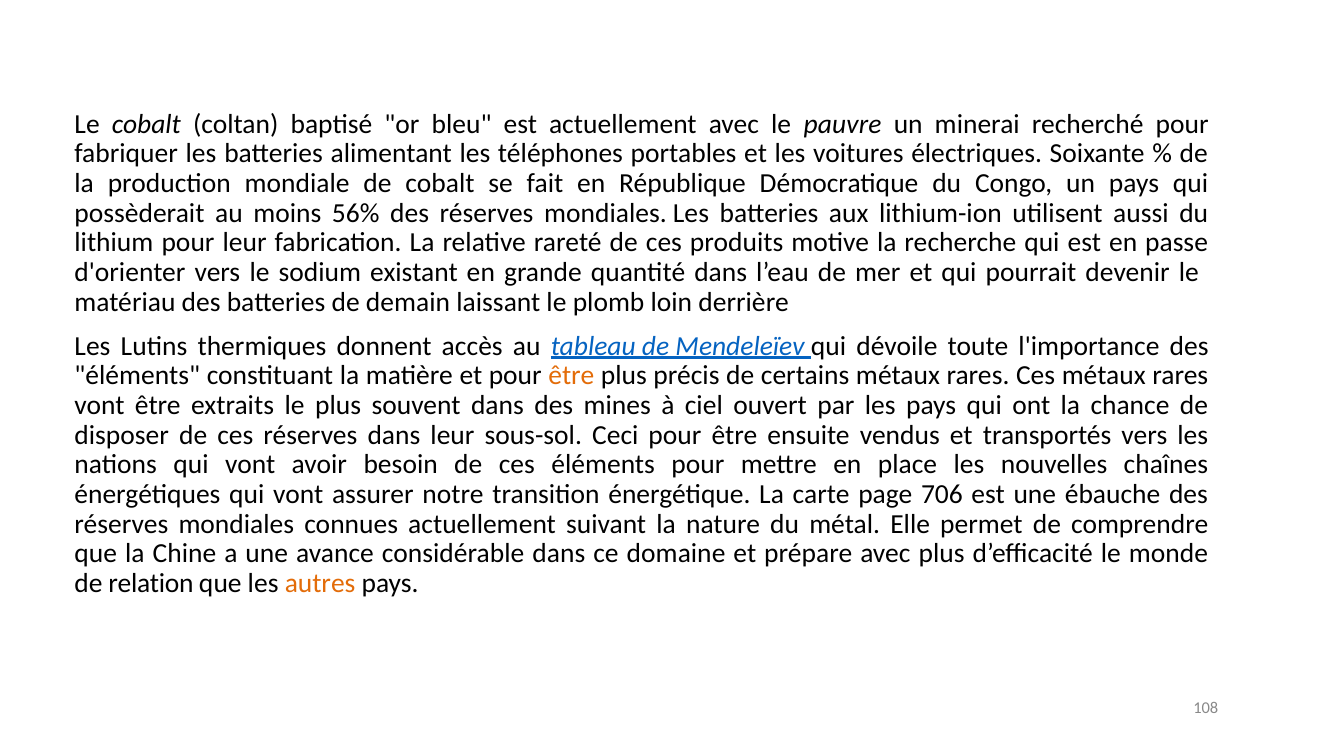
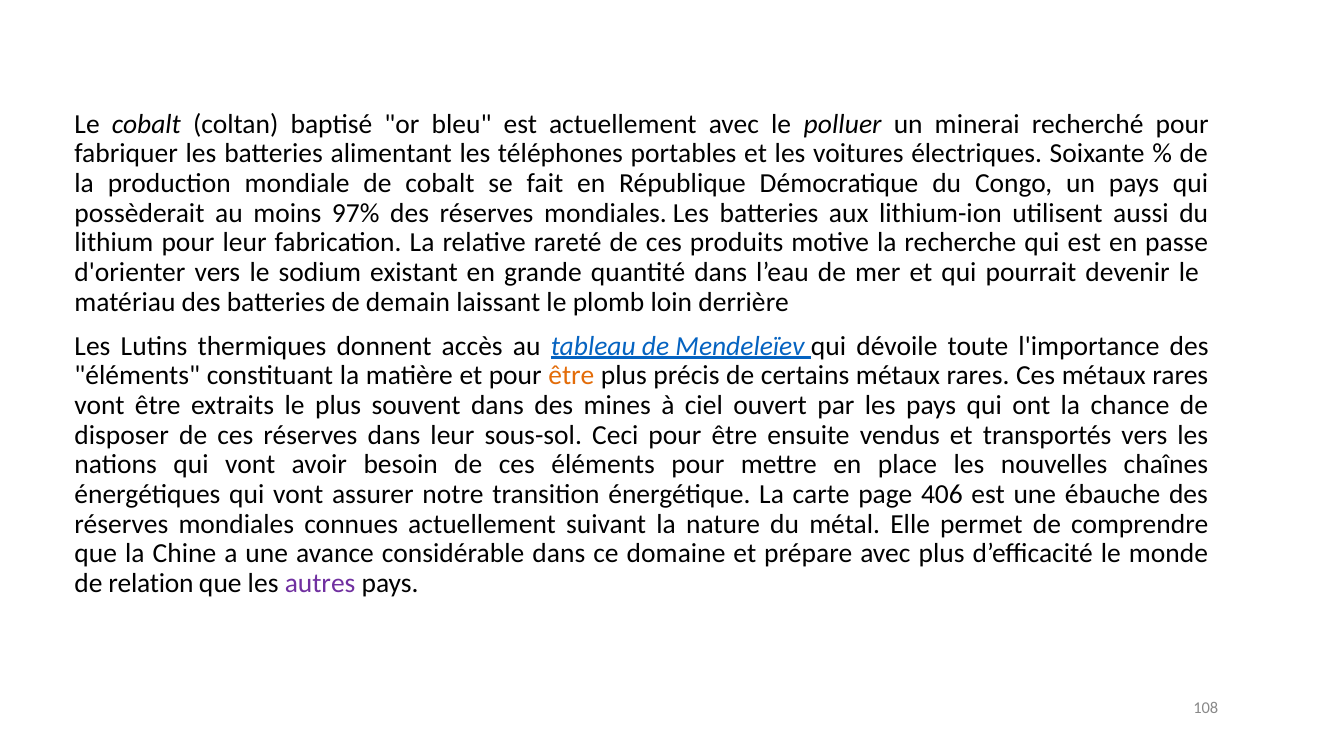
pauvre: pauvre -> polluer (843, 124)
56%: 56% -> 97% (356, 213)
706: 706 -> 406 (942, 494)
autres colour: orange -> purple (320, 583)
